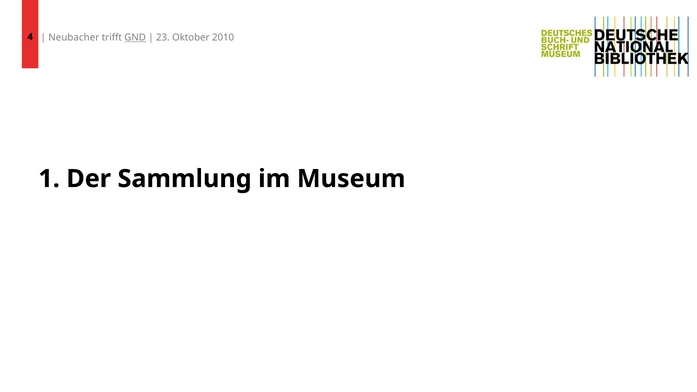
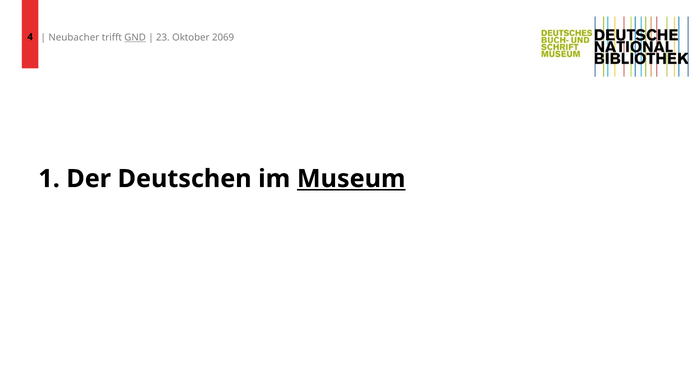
2010: 2010 -> 2069 (223, 38)
Sammlung: Sammlung -> Deutschen (185, 179)
Museum underline: none -> present (351, 179)
